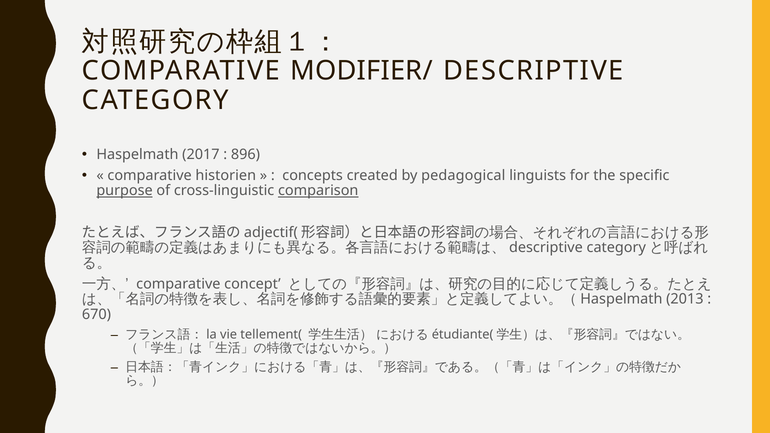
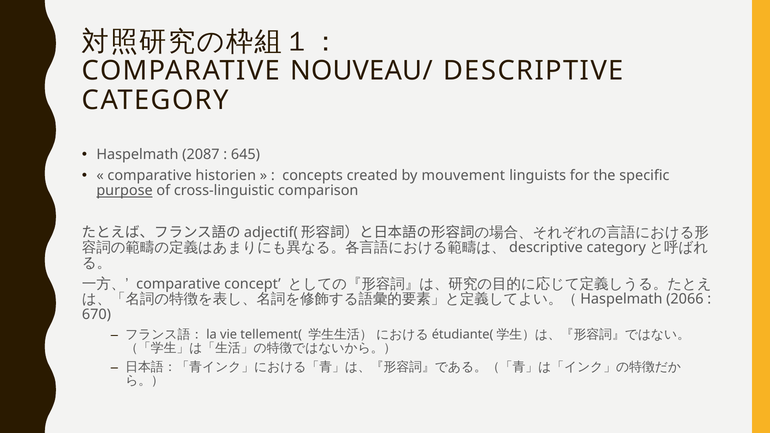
MODIFIER/: MODIFIER/ -> NOUVEAU/ (361, 71)
2017: 2017 -> 2087 (201, 155)
896: 896 -> 645 (245, 155)
pedagogical: pedagogical -> mouvement (463, 176)
comparison underline: present -> none (318, 191)
2013: 2013 -> 2066 (685, 299)
